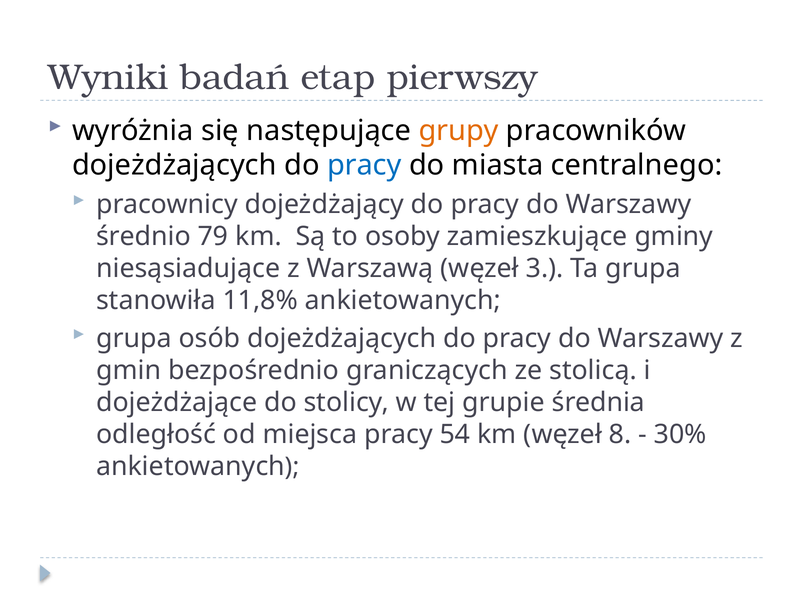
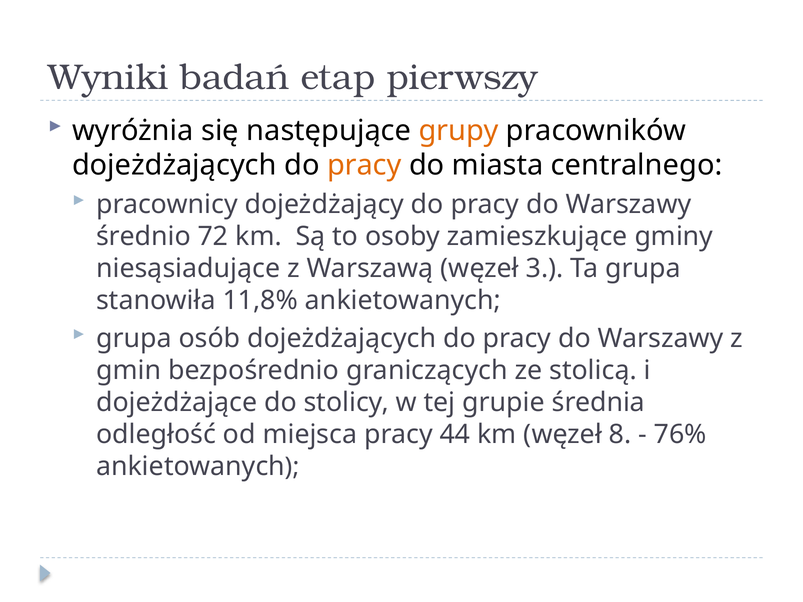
pracy colour: blue -> orange (364, 165)
79: 79 -> 72 (213, 236)
54: 54 -> 44 (455, 435)
30%: 30% -> 76% (680, 435)
